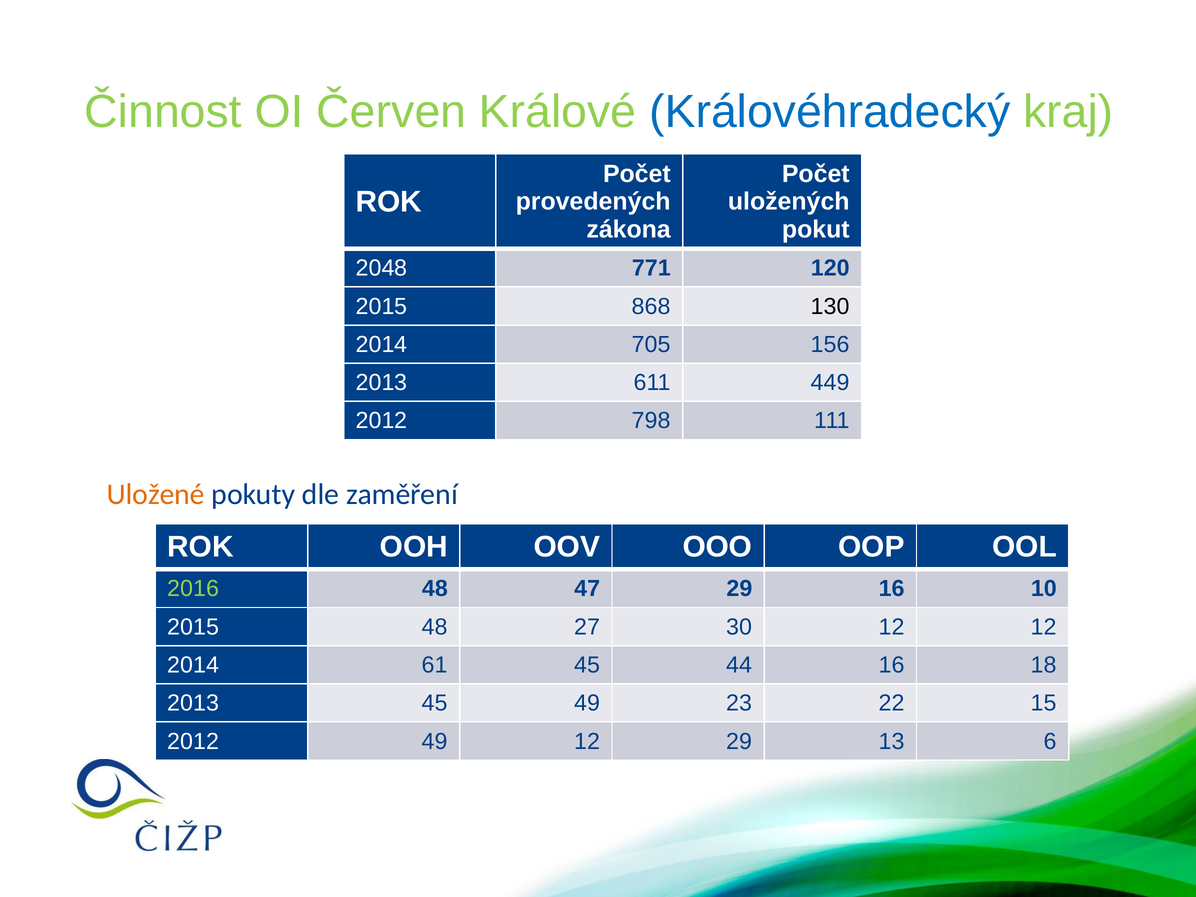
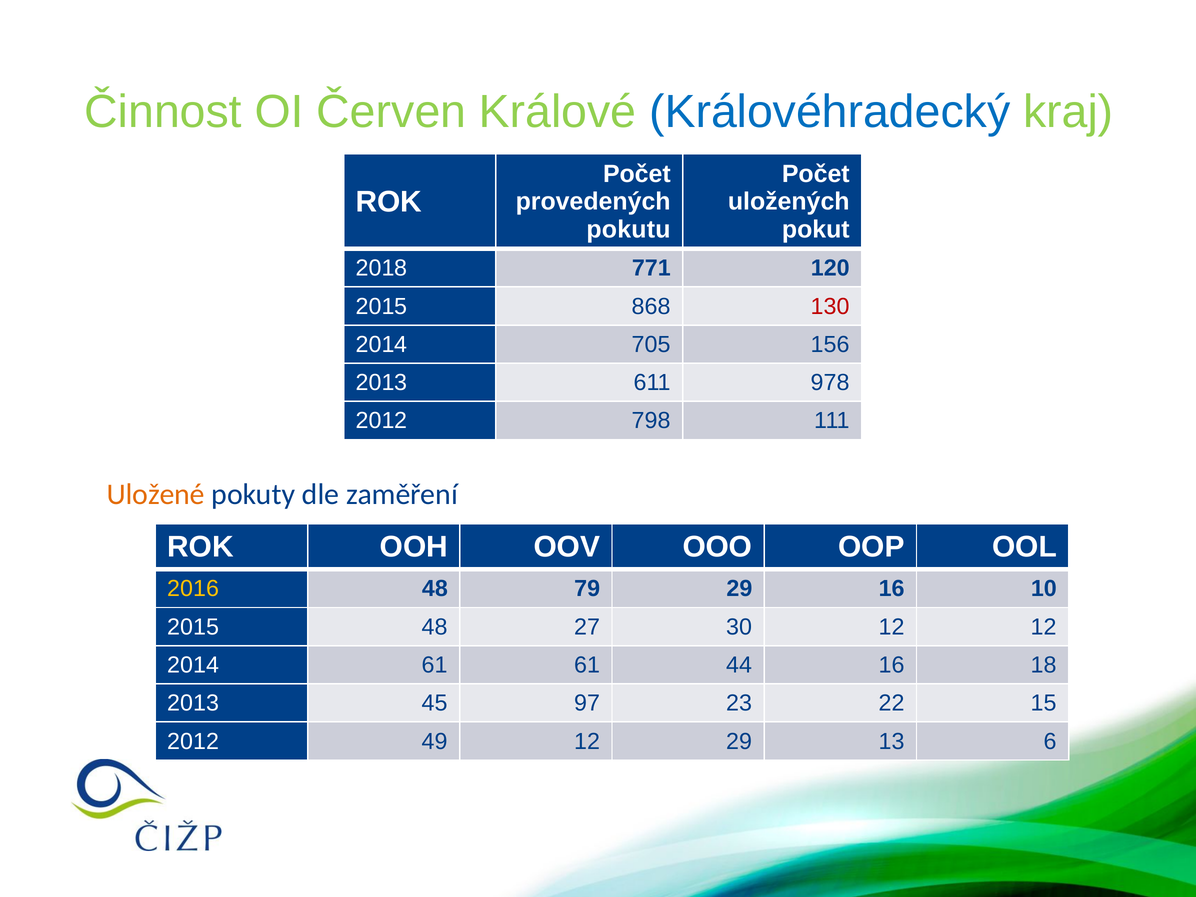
zákona: zákona -> pokutu (628, 229)
2048: 2048 -> 2018 (382, 268)
130 colour: black -> red (830, 306)
449: 449 -> 978 (830, 383)
2016 colour: light green -> yellow (193, 589)
47: 47 -> 79 (587, 589)
61 45: 45 -> 61 (587, 665)
45 49: 49 -> 97 (587, 703)
